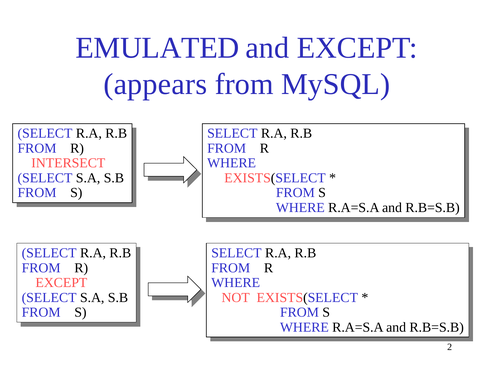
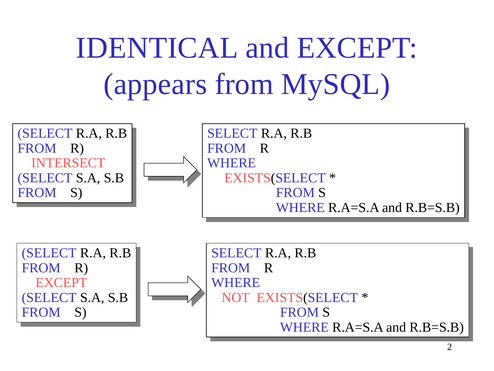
EMULATED: EMULATED -> IDENTICAL (157, 48)
